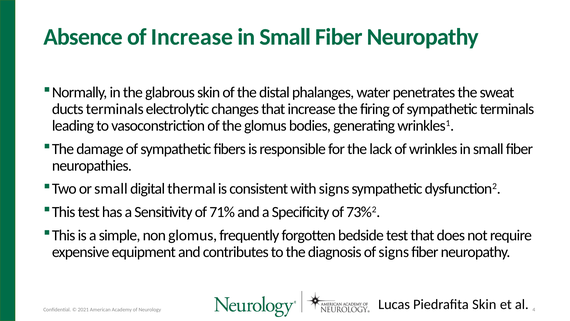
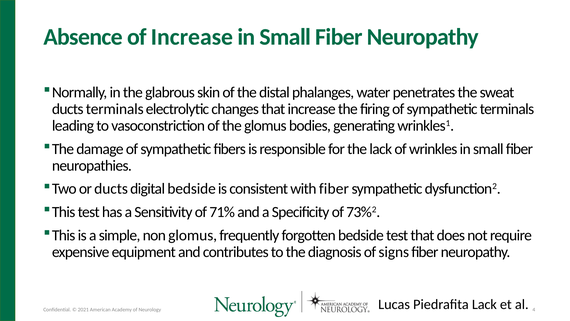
or small: small -> ducts (111, 189)
digital thermal: thermal -> bedside (192, 189)
with signs: signs -> fiber (334, 189)
Piedrafita Skin: Skin -> Lack (484, 304)
